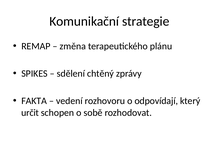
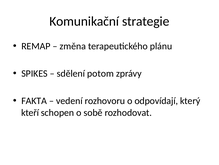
chtěný: chtěný -> potom (100, 73)
určit: určit -> kteří (30, 112)
